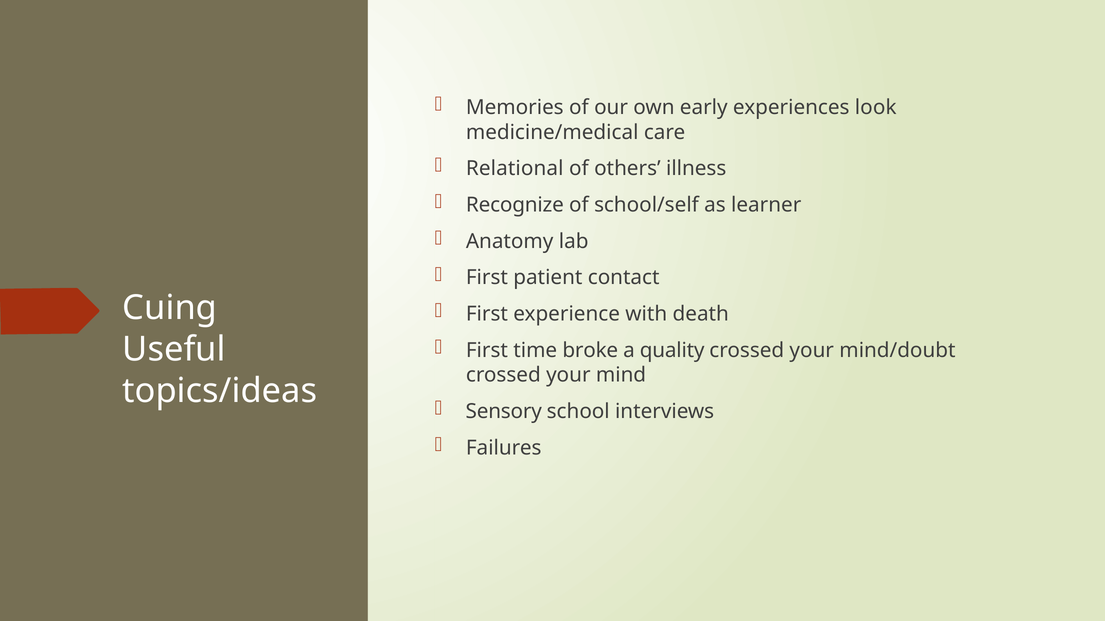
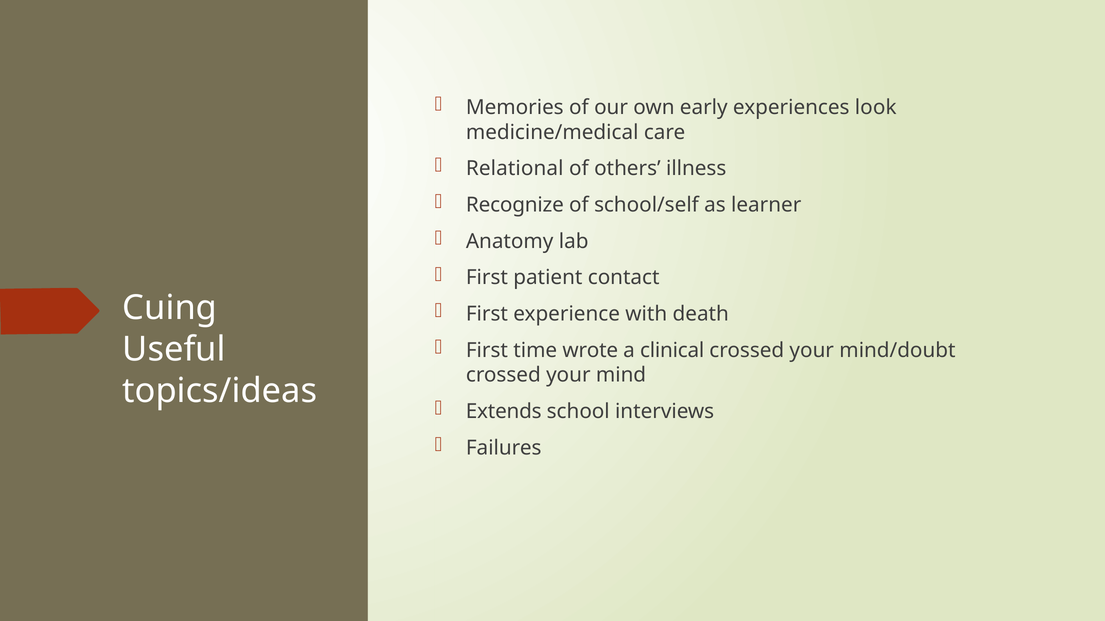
broke: broke -> wrote (590, 351)
quality: quality -> clinical (672, 351)
Sensory: Sensory -> Extends (504, 412)
